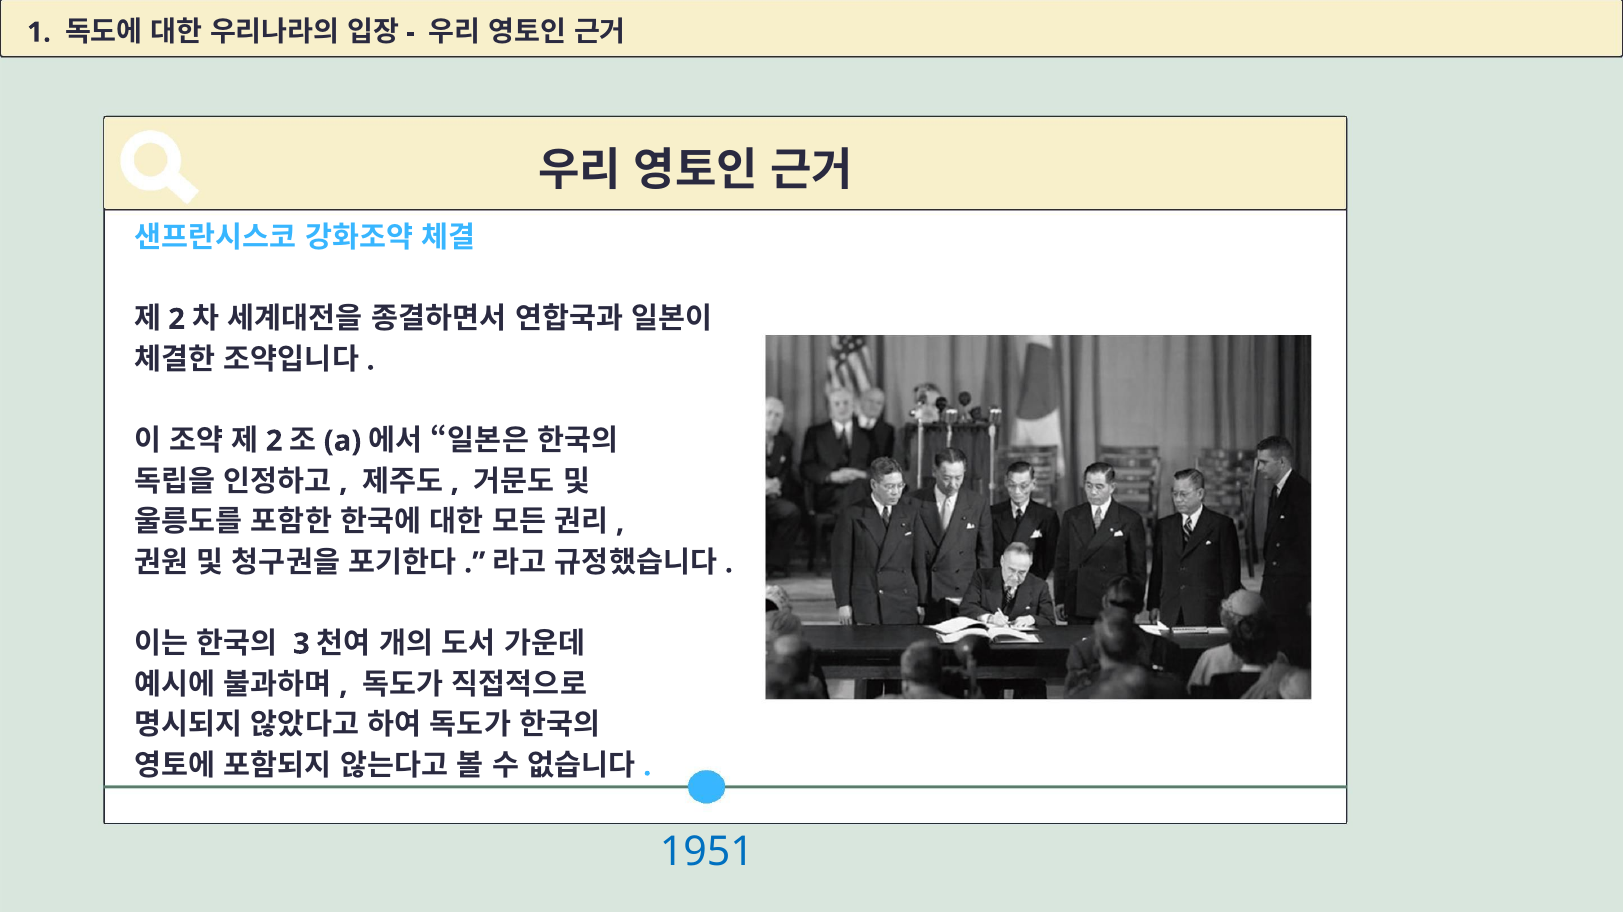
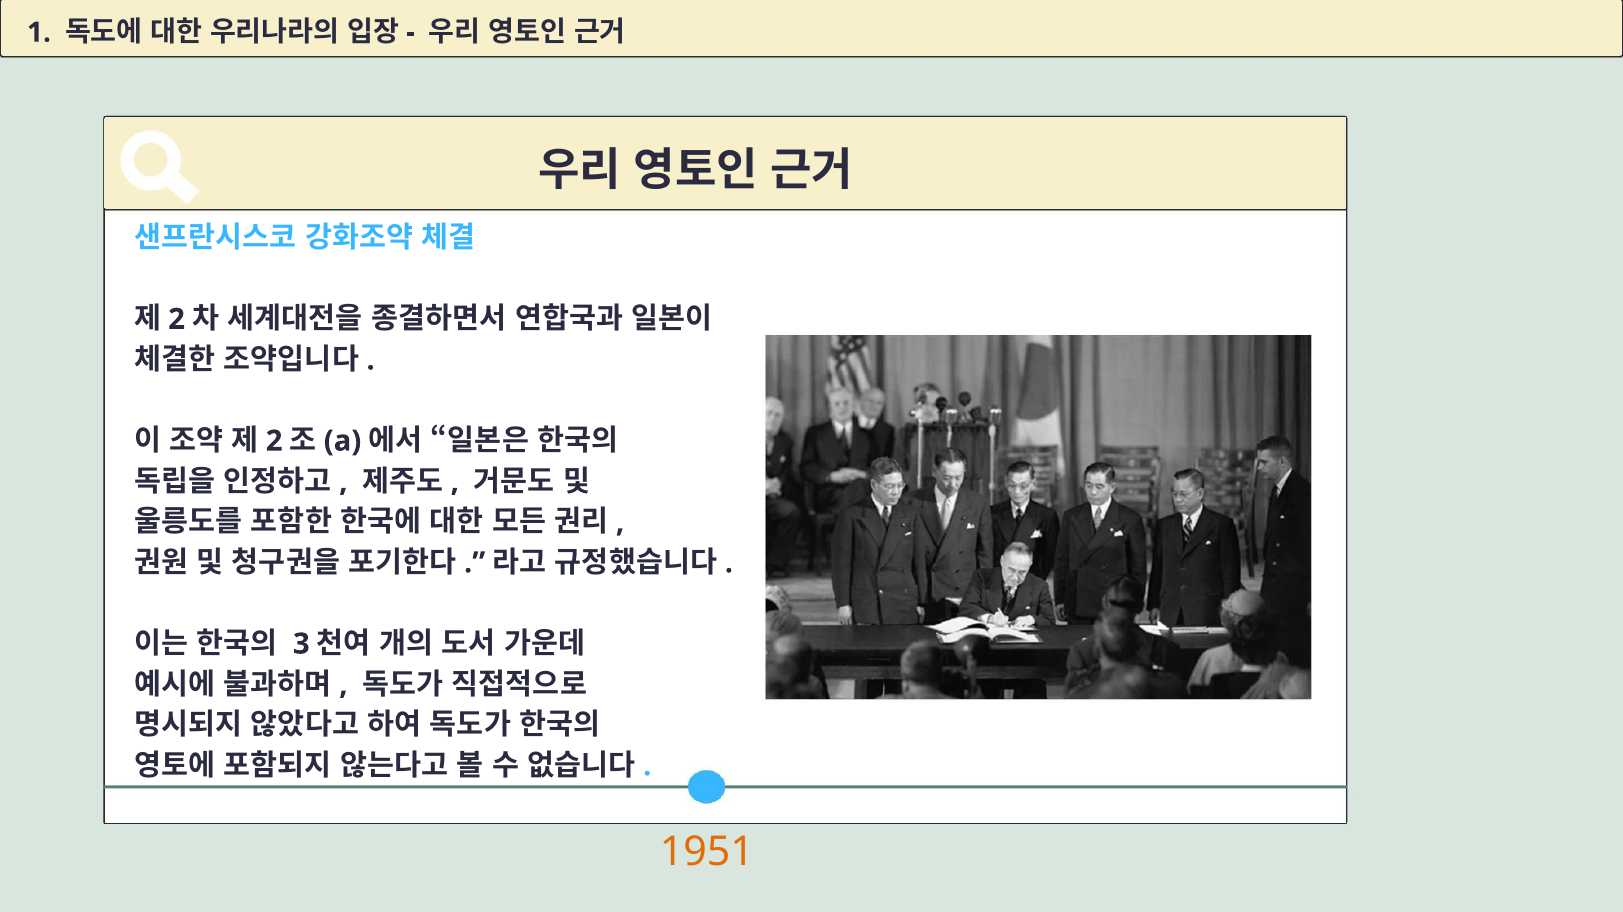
1951 colour: blue -> orange (707, 852)
